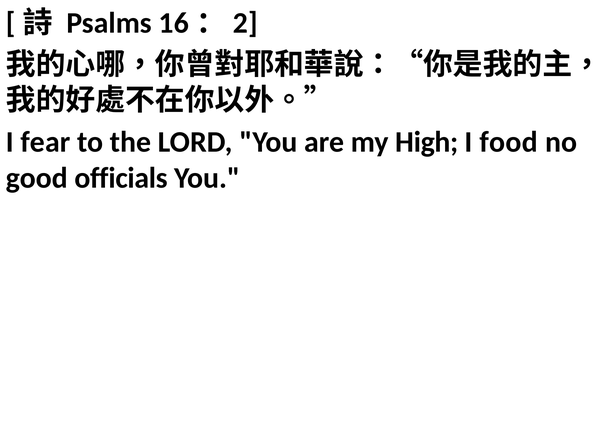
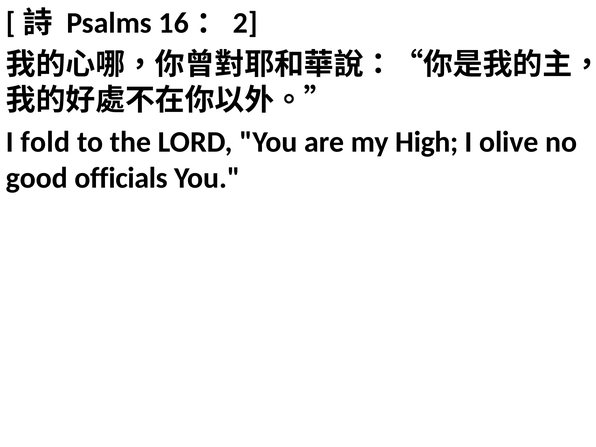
fear: fear -> fold (45, 142)
food: food -> olive (509, 142)
